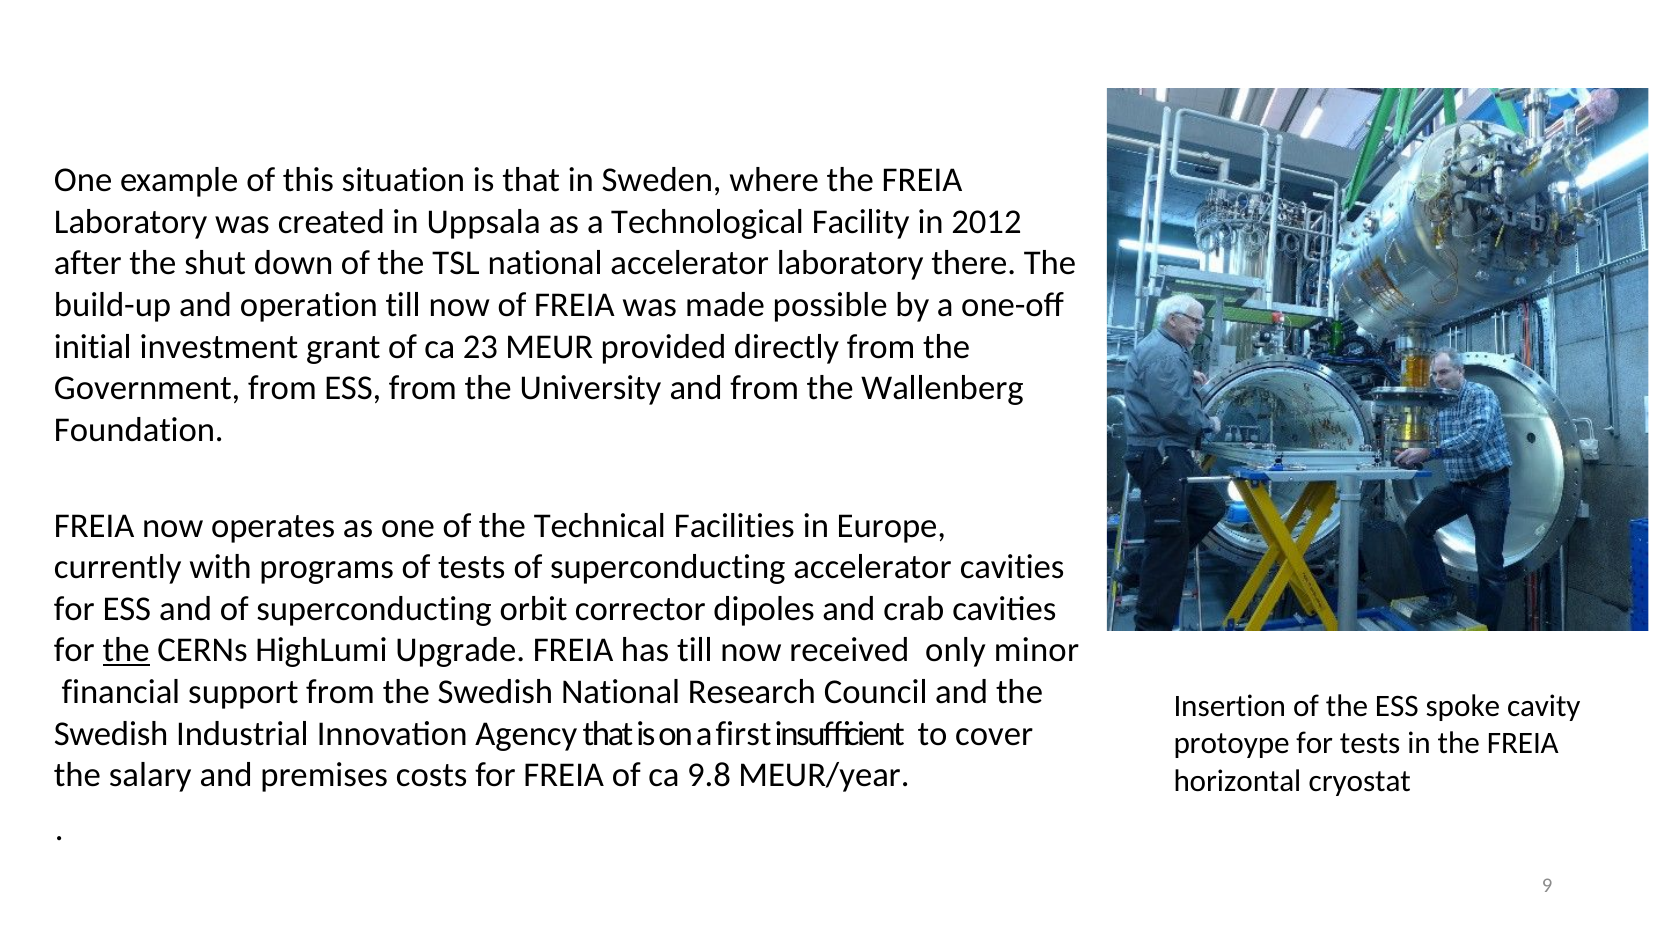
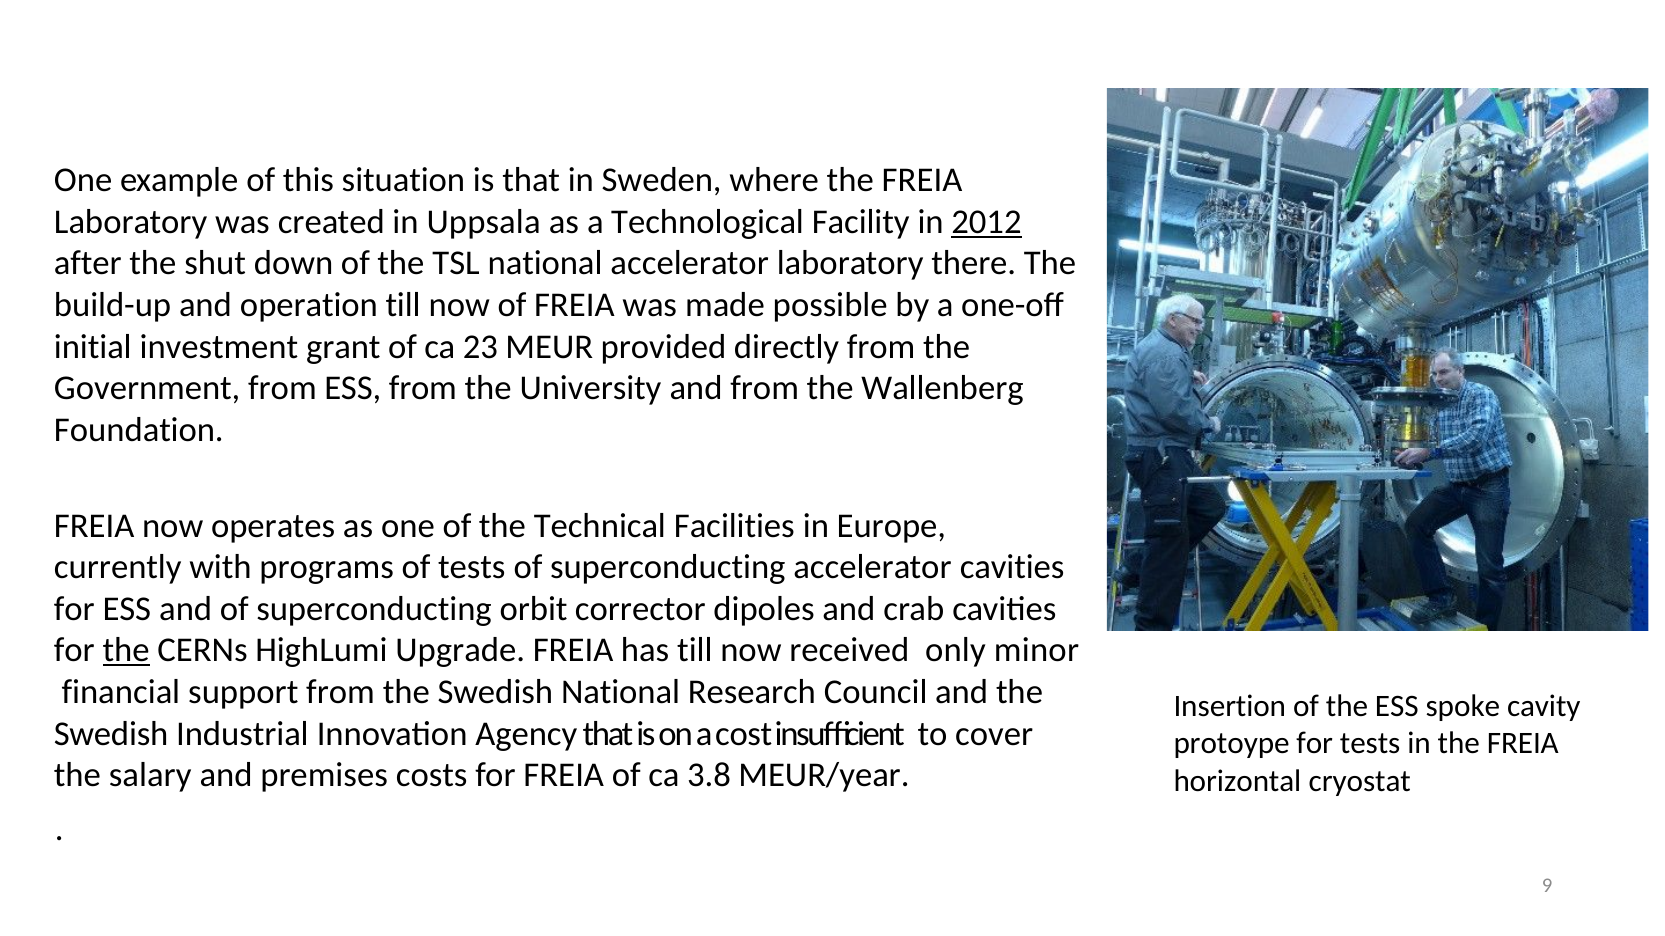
2012 underline: none -> present (986, 222)
first: first -> cost (744, 734)
9.8: 9.8 -> 3.8 (709, 776)
